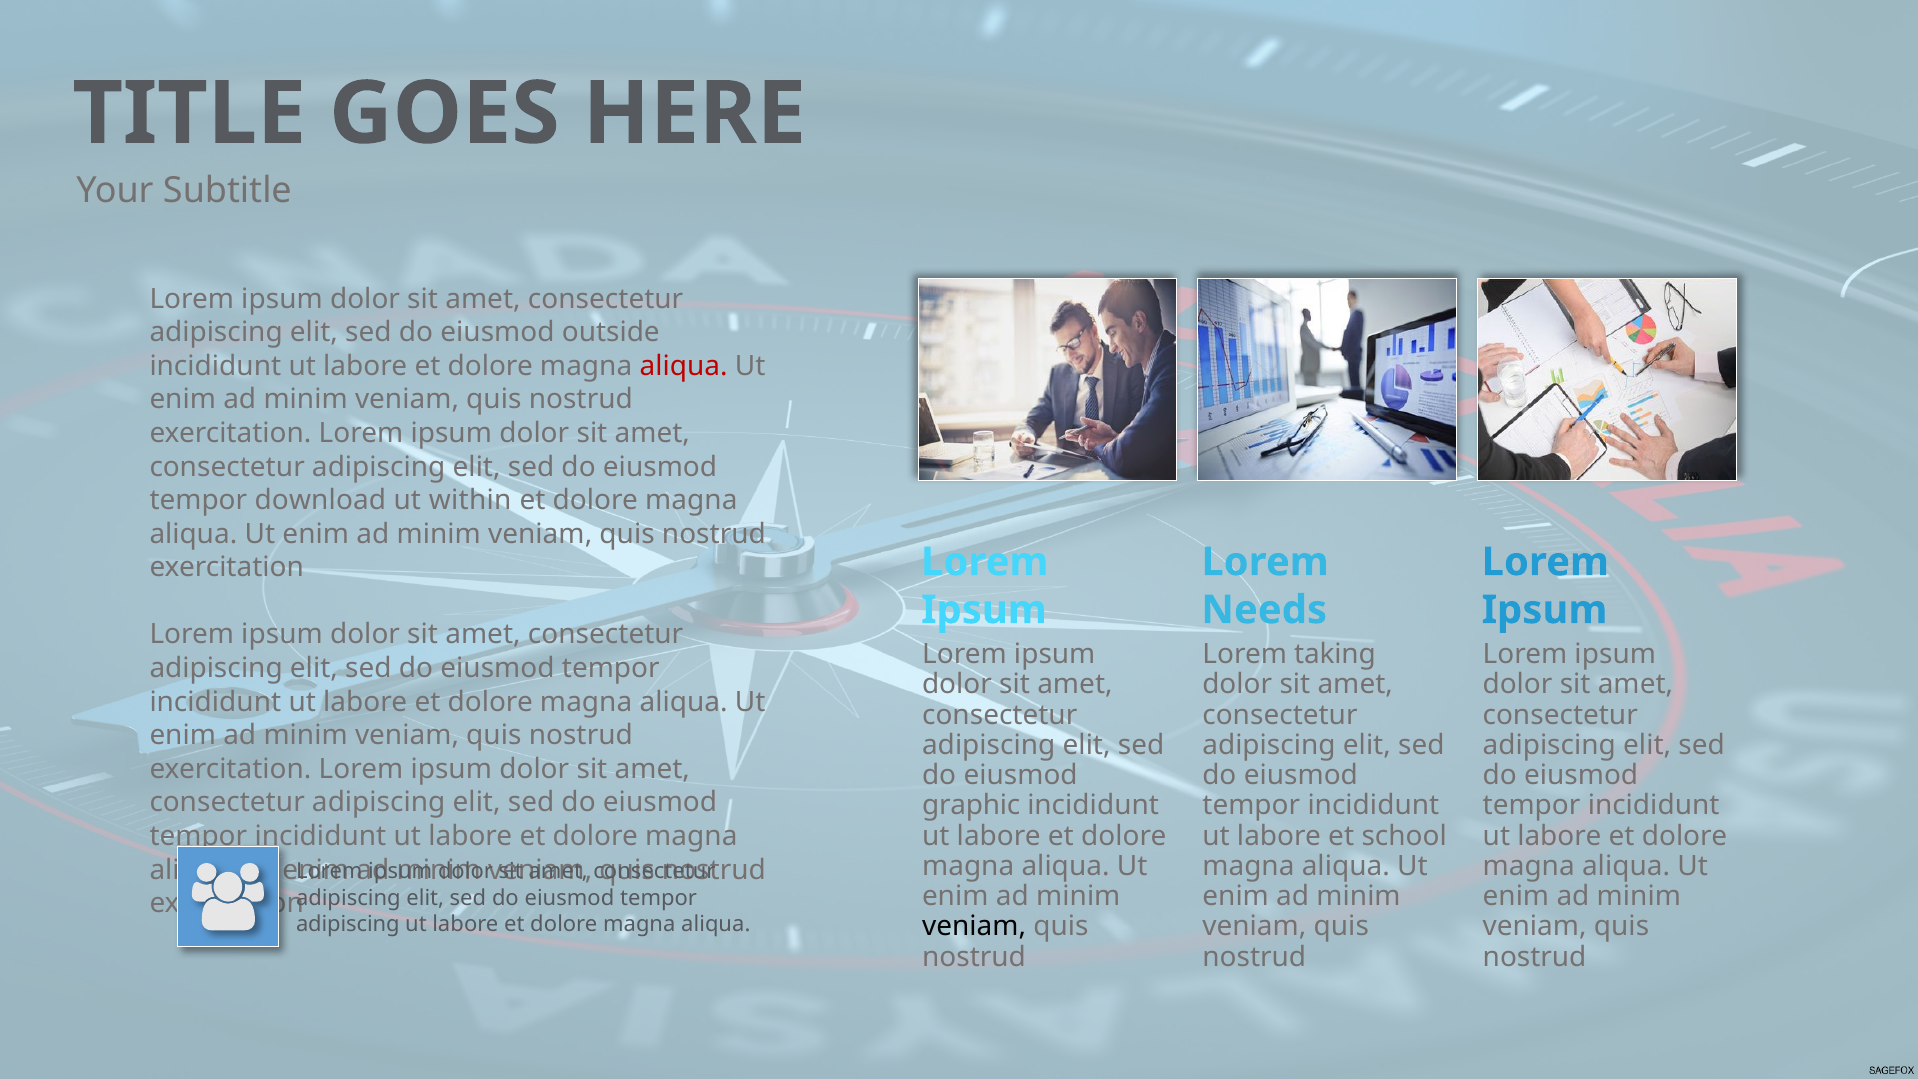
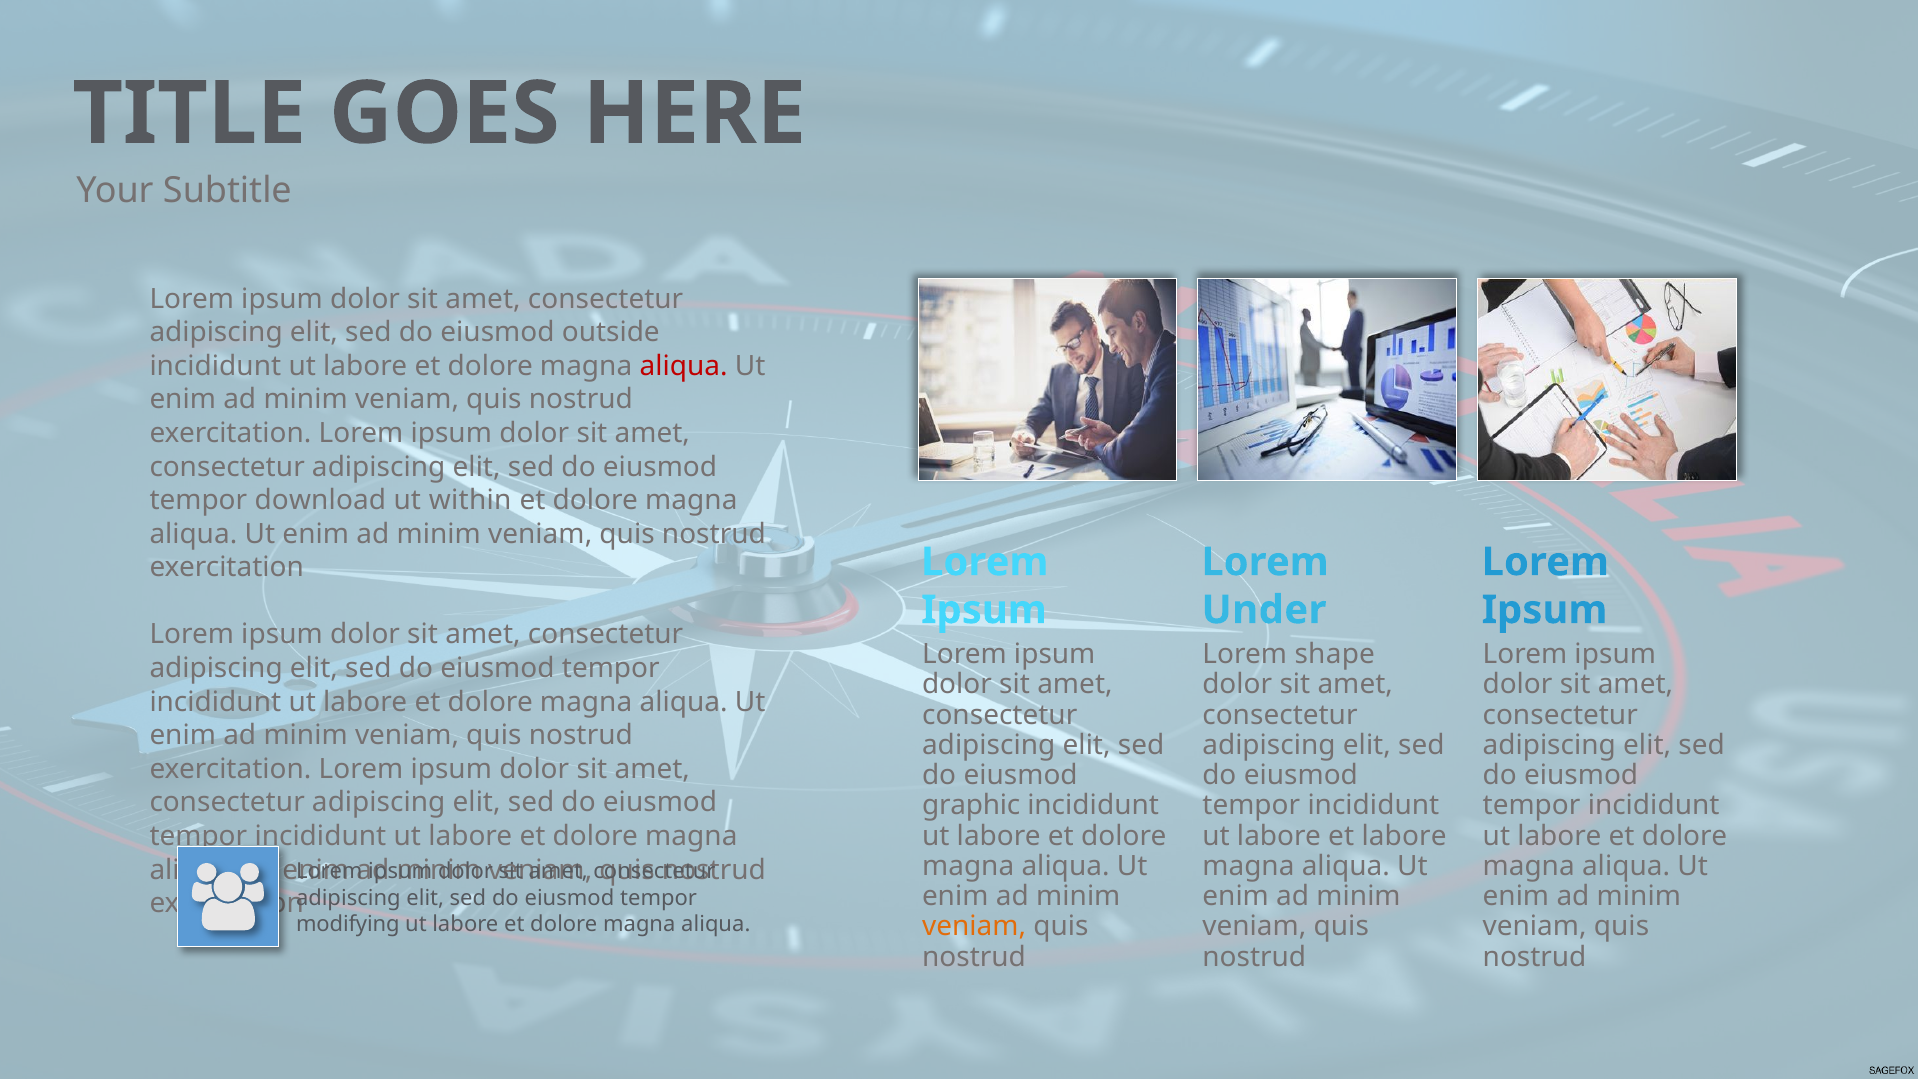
Needs: Needs -> Under (1264, 610)
taking: taking -> shape (1335, 654)
et school: school -> labore (1404, 836)
adipiscing: adipiscing -> modifying (348, 924)
veniam colour: black -> orange (974, 927)
